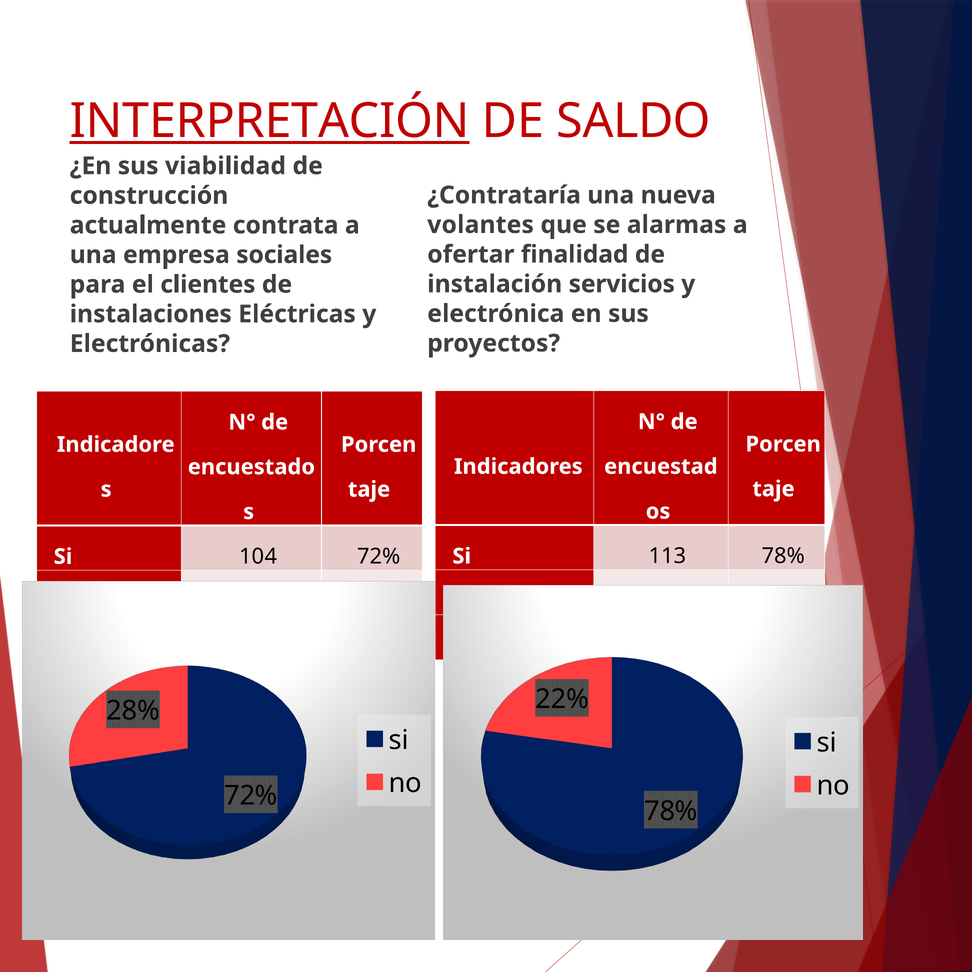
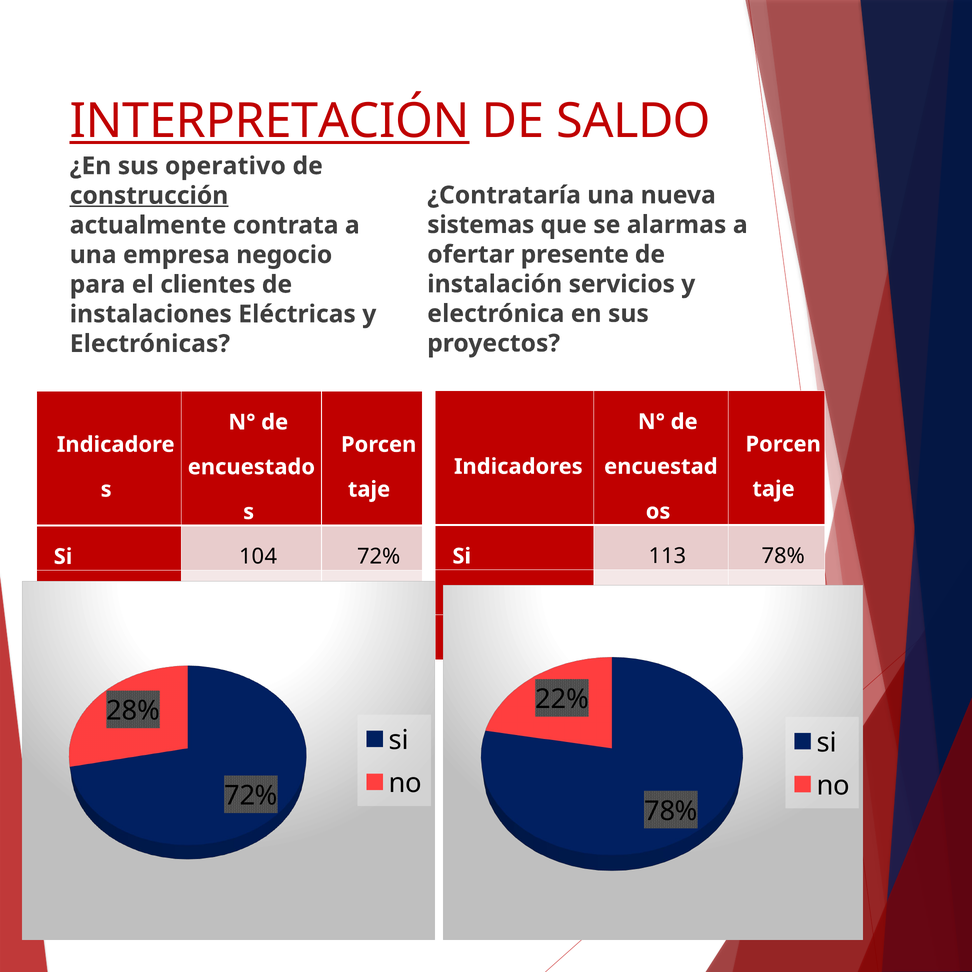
viabilidad: viabilidad -> operativo (225, 166)
construcción underline: none -> present (149, 196)
volantes: volantes -> sistemas (481, 225)
finalidad: finalidad -> presente (575, 254)
sociales: sociales -> negocio (284, 255)
